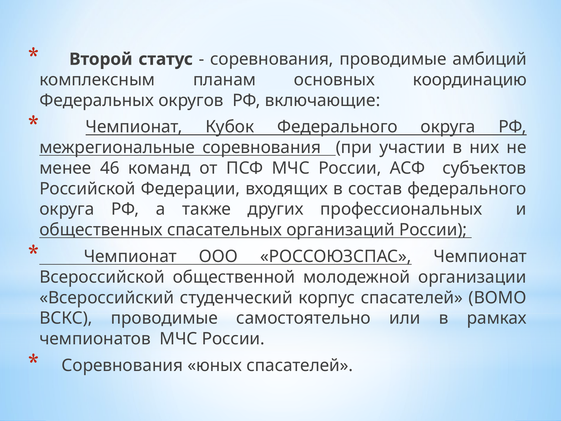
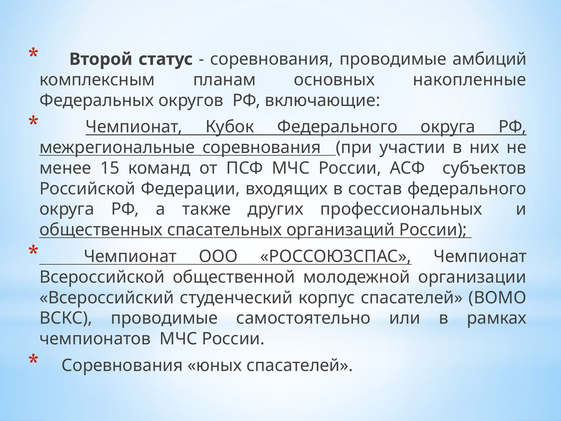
координацию: координацию -> накопленные (470, 80)
46: 46 -> 15 (110, 168)
